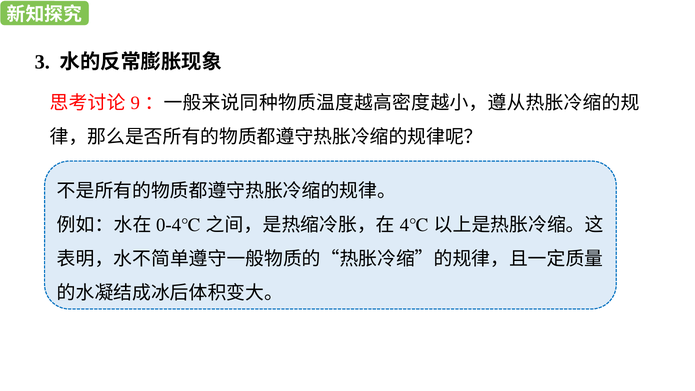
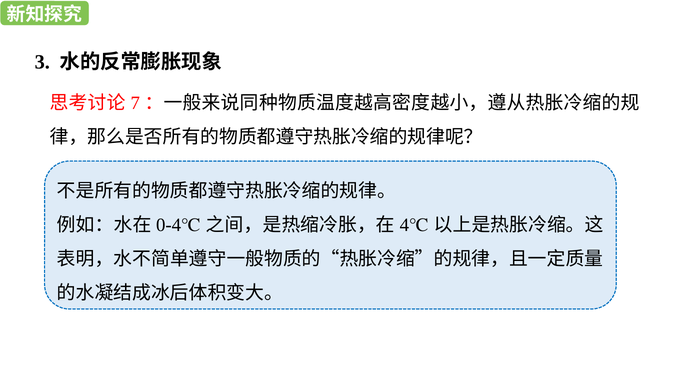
9: 9 -> 7 (135, 103)
